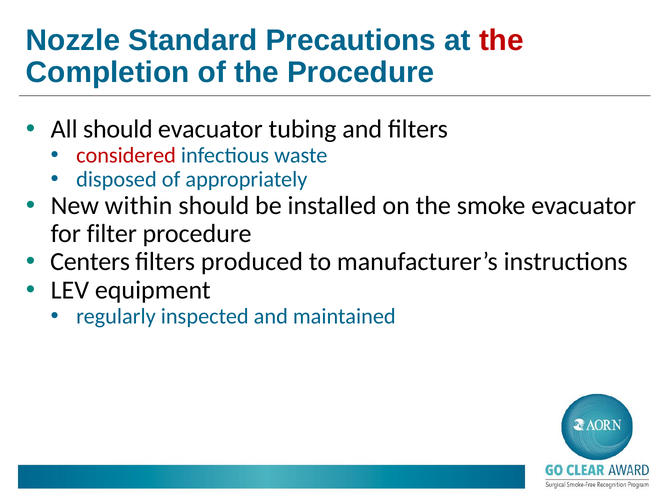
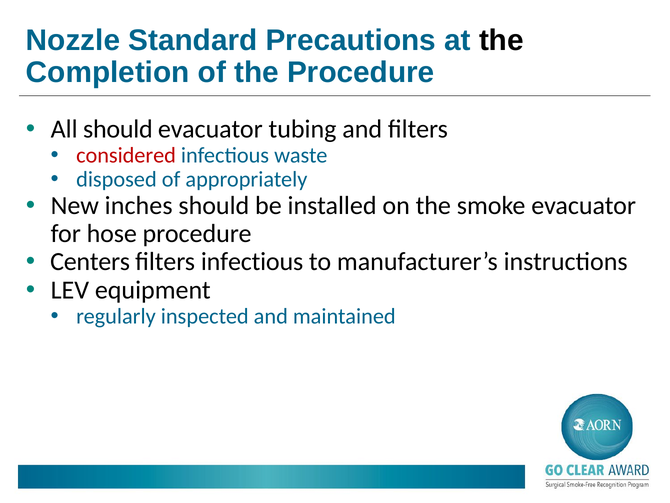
the colour: red -> black (501, 40)
within: within -> inches (139, 205)
filter: filter -> hose (112, 233)
filters produced: produced -> infectious (252, 262)
